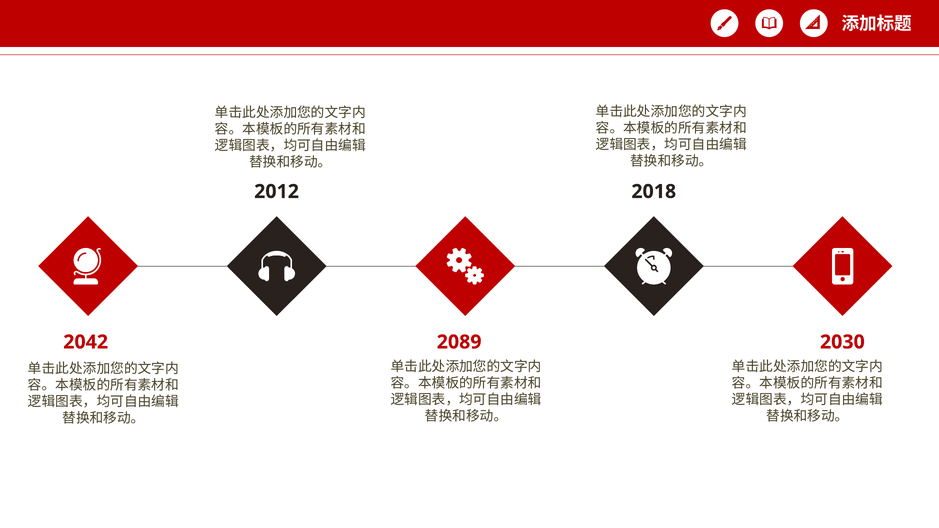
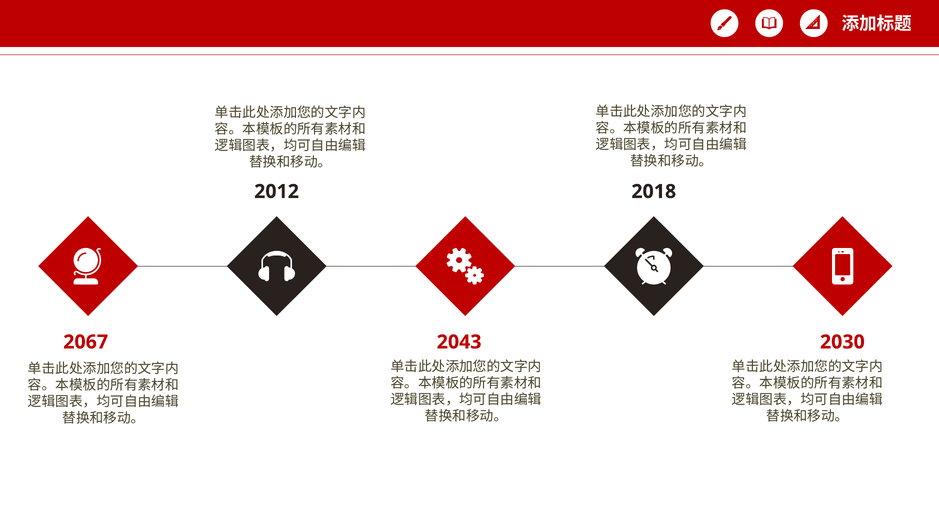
2042: 2042 -> 2067 (86, 342)
2089: 2089 -> 2043 (459, 342)
